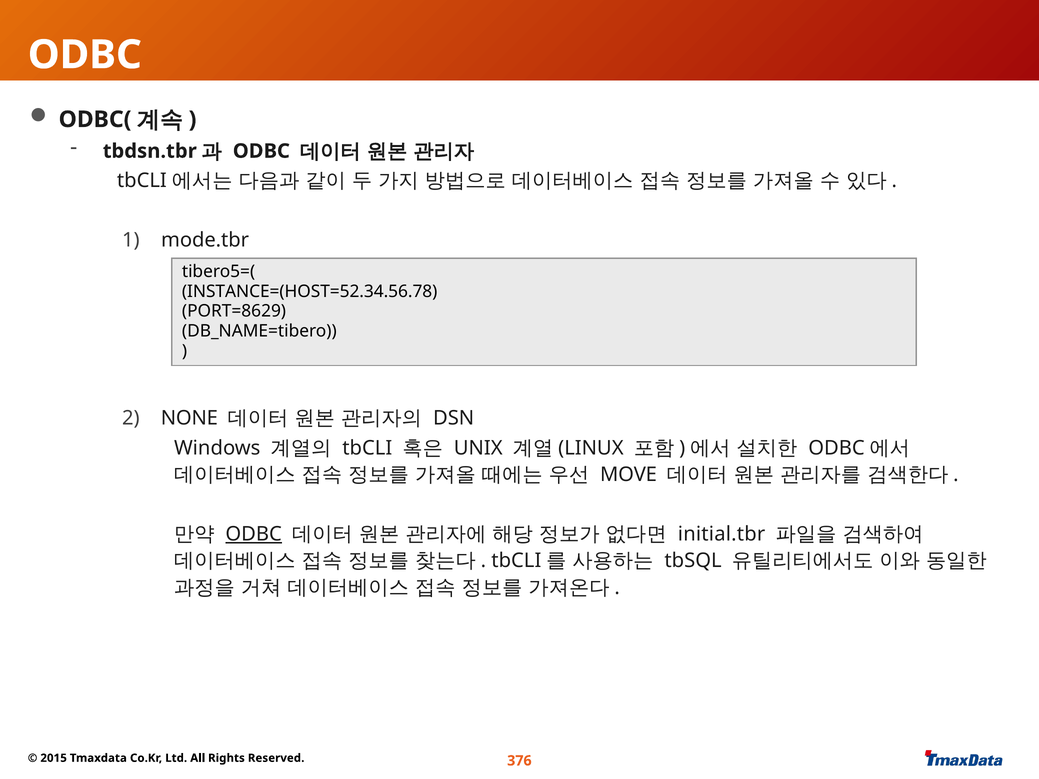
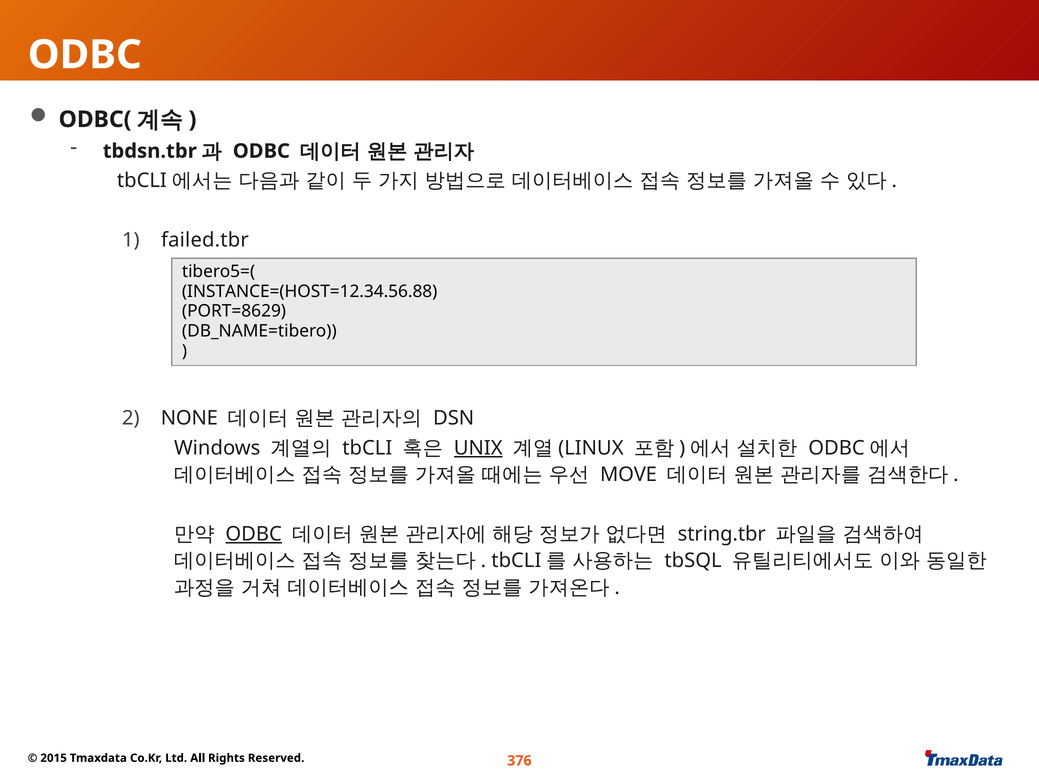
mode.tbr: mode.tbr -> failed.tbr (205, 240)
INSTANCE=(HOST=52.34.56.78: INSTANCE=(HOST=52.34.56.78 -> INSTANCE=(HOST=12.34.56.88 (310, 291)
UNIX underline: none -> present (478, 448)
initial.tbr: initial.tbr -> string.tbr (722, 534)
